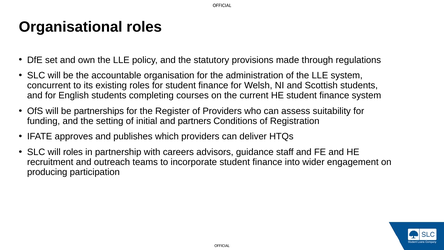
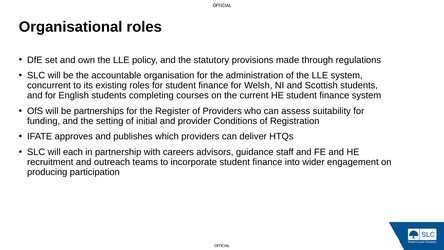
partners: partners -> provider (194, 121)
will roles: roles -> each (73, 152)
